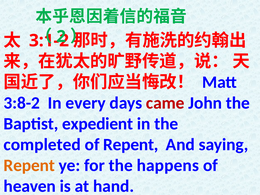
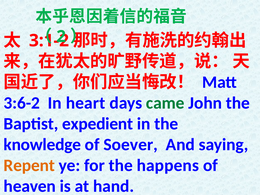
3:8-2: 3:8-2 -> 3:6-2 (22, 103)
every: every -> heart (86, 103)
came colour: red -> green (165, 103)
completed: completed -> knowledge (42, 145)
of Repent: Repent -> Soever (131, 145)
